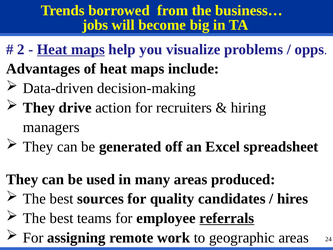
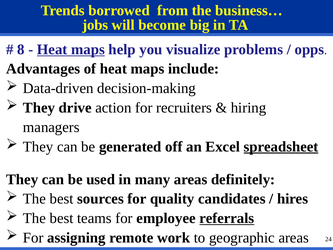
2: 2 -> 8 (21, 49)
spreadsheet underline: none -> present (281, 146)
produced: produced -> definitely (243, 179)
